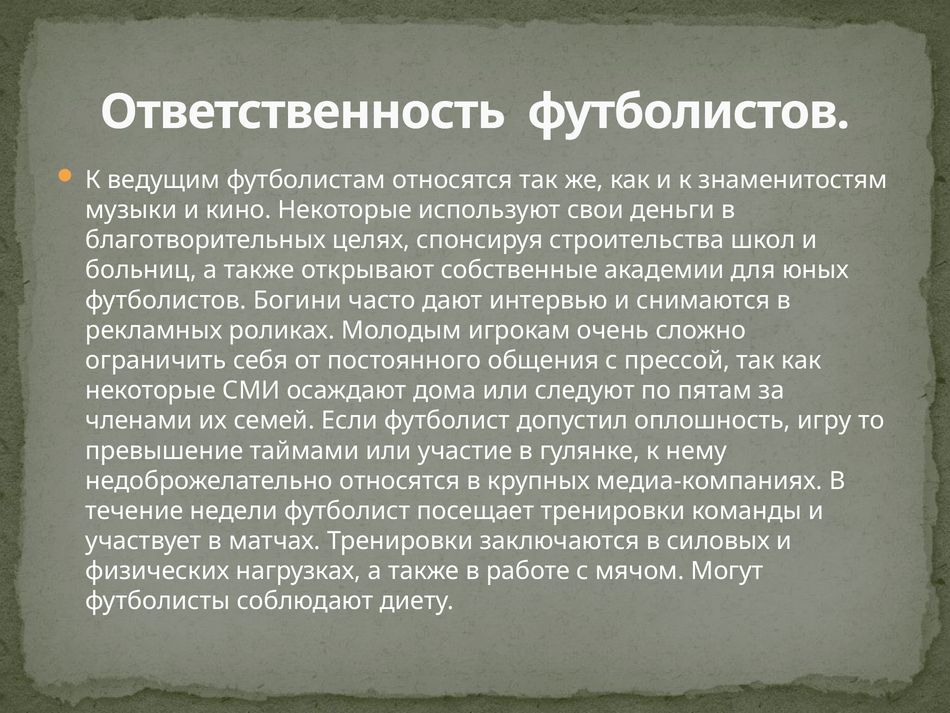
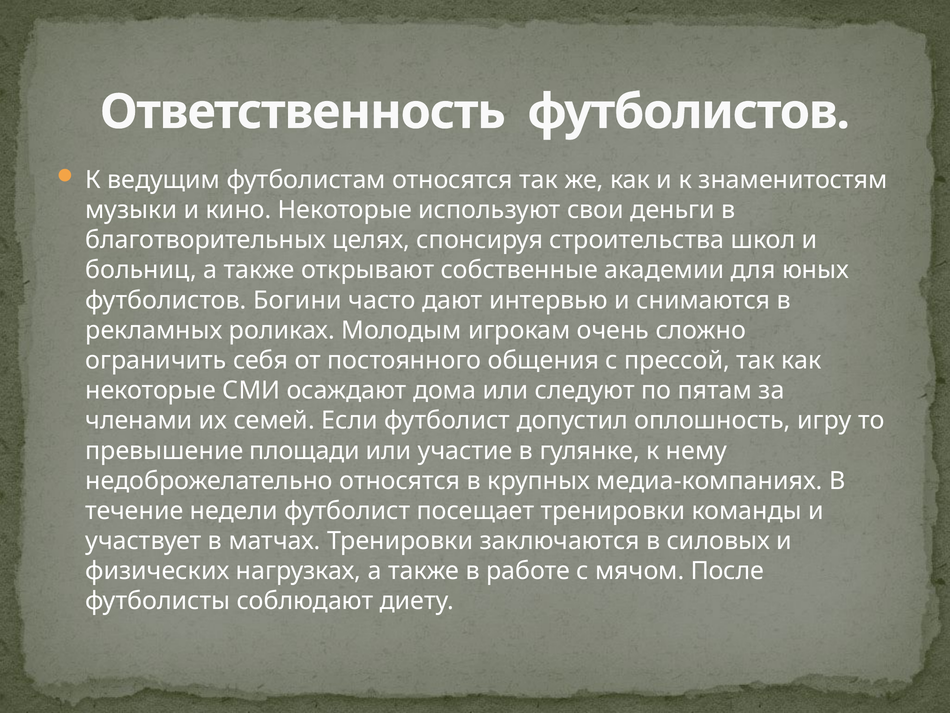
таймами: таймами -> площади (305, 450)
Могут: Могут -> После (727, 571)
